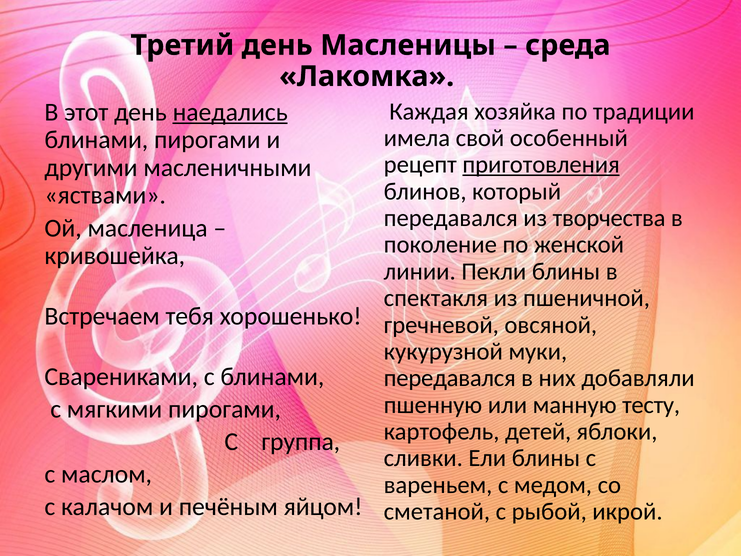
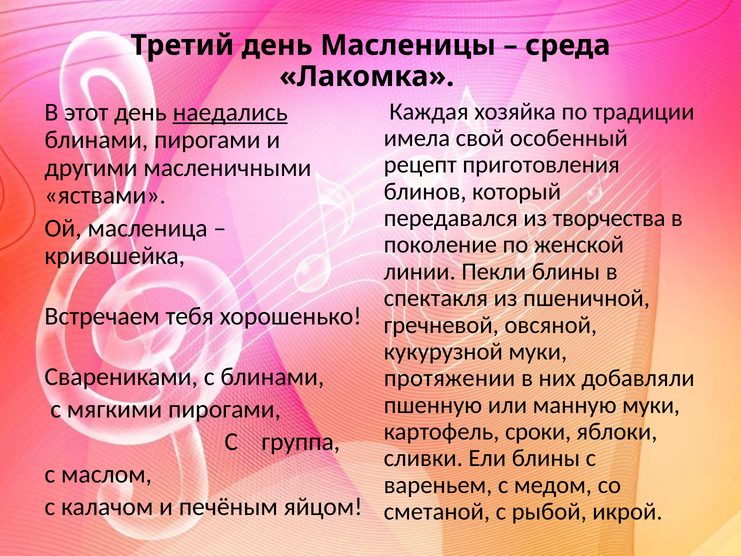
приготовления underline: present -> none (541, 165)
передавался: передавался -> протяжении (450, 378)
манную тесту: тесту -> муки (651, 405)
детей: детей -> сроки (538, 431)
